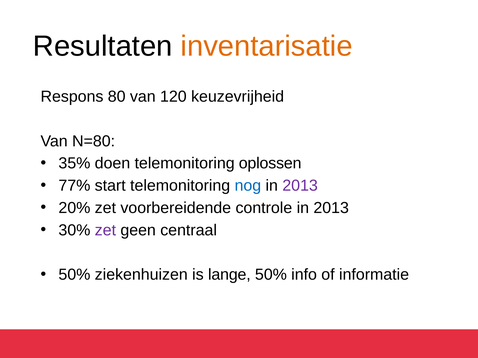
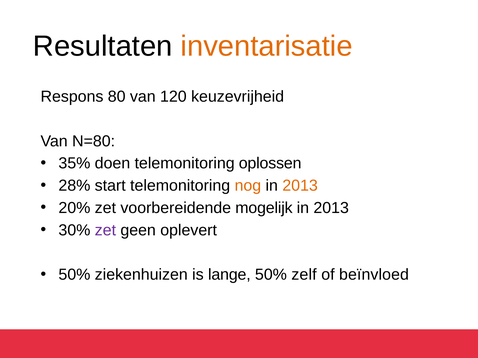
77%: 77% -> 28% (74, 186)
nog colour: blue -> orange (248, 186)
2013 colour: purple -> orange (300, 186)
controle: controle -> mogelijk (264, 208)
centraal: centraal -> oplevert (189, 231)
info: info -> zelf (304, 275)
informatie: informatie -> beïnvloed (374, 275)
